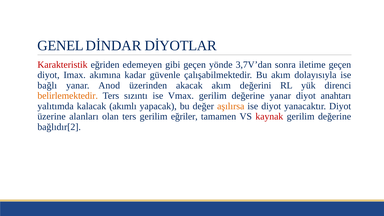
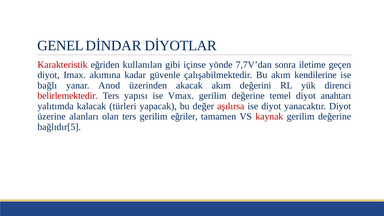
edemeyen: edemeyen -> kullanılan (142, 65)
gibi geçen: geçen -> içinse (195, 65)
3,7V’dan: 3,7V’dan -> 7,7V’dan (254, 65)
dolayısıyla: dolayısıyla -> kendilerine (316, 75)
belirlemektedir colour: orange -> red (68, 96)
sızıntı: sızıntı -> yapısı (136, 96)
değerine yanar: yanar -> temel (280, 96)
akımlı: akımlı -> türleri (123, 106)
aşılırsa colour: orange -> red (231, 106)
bağlıdır[2: bağlıdır[2 -> bağlıdır[5 (59, 127)
